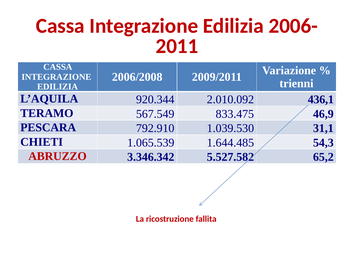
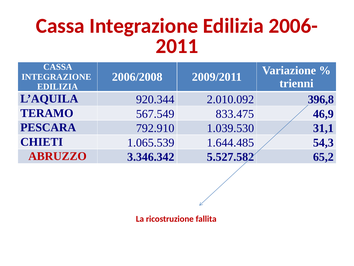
436,1: 436,1 -> 396,8 (321, 99)
